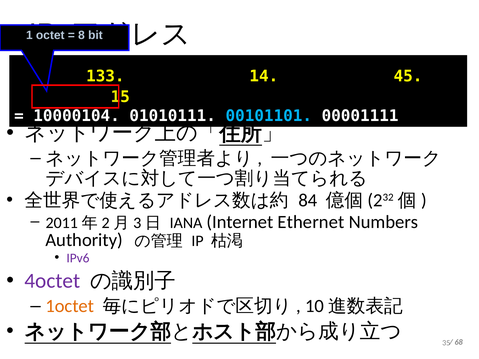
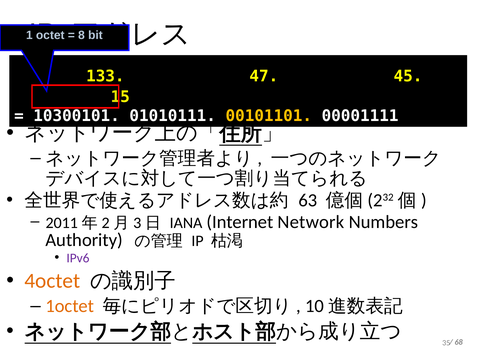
14: 14 -> 47 (264, 76)
10000104: 10000104 -> 10300101 (77, 116)
00101101 colour: light blue -> yellow (269, 116)
84: 84 -> 63 (308, 201)
Ethernet: Ethernet -> Network (311, 222)
4octet colour: purple -> orange (52, 281)
